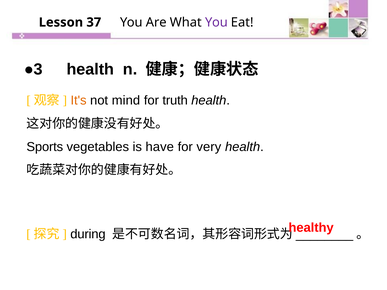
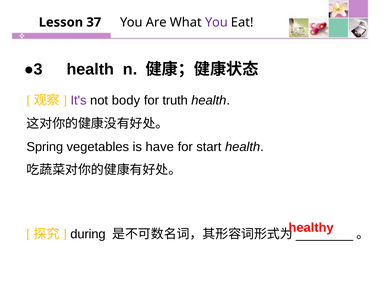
It's colour: orange -> purple (79, 100)
mind: mind -> body (126, 100)
Sports: Sports -> Spring (45, 147)
very: very -> start (209, 147)
